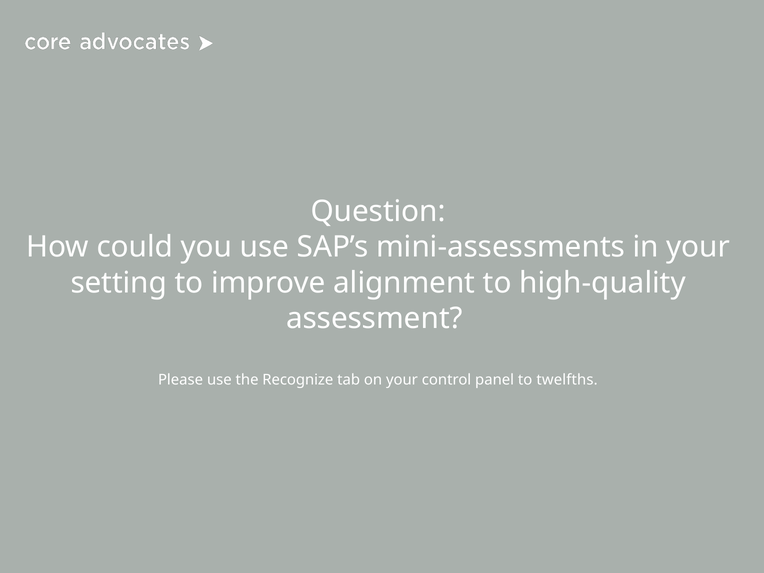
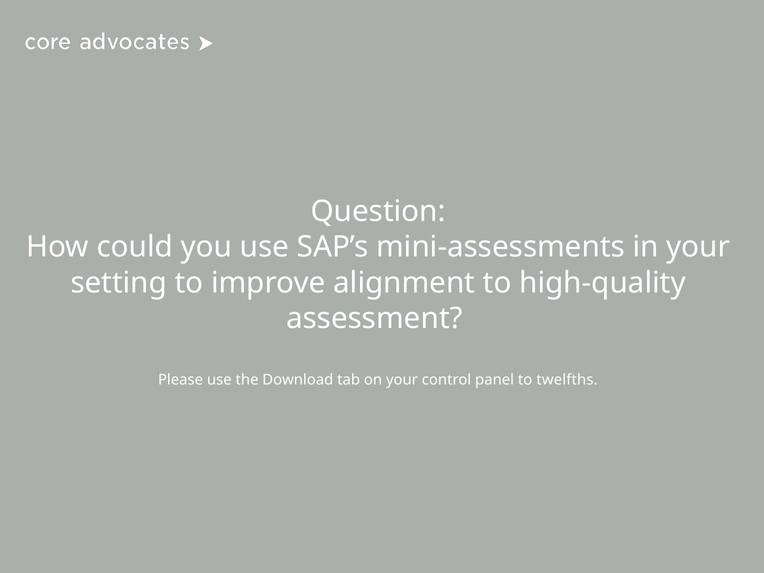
Recognize: Recognize -> Download (298, 380)
